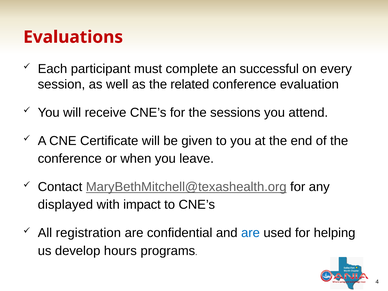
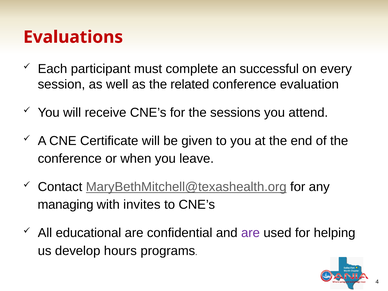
displayed: displayed -> managing (66, 205)
impact: impact -> invites (142, 205)
registration: registration -> educational (88, 233)
are colour: blue -> purple (250, 233)
